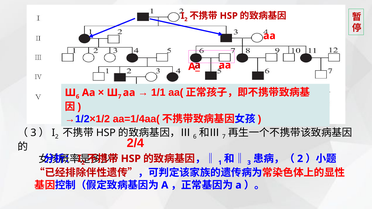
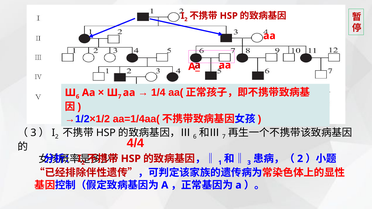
1/1: 1/1 -> 1/4 (158, 93)
2/4: 2/4 -> 4/4 (135, 143)
